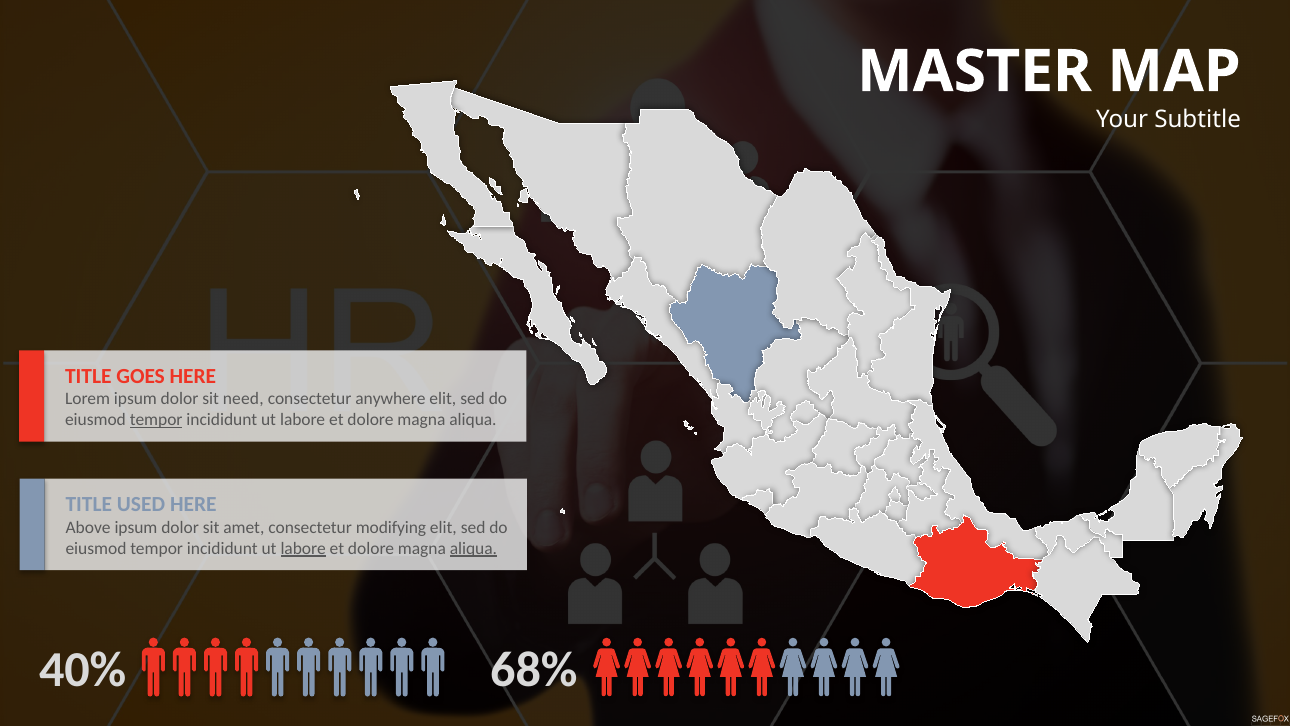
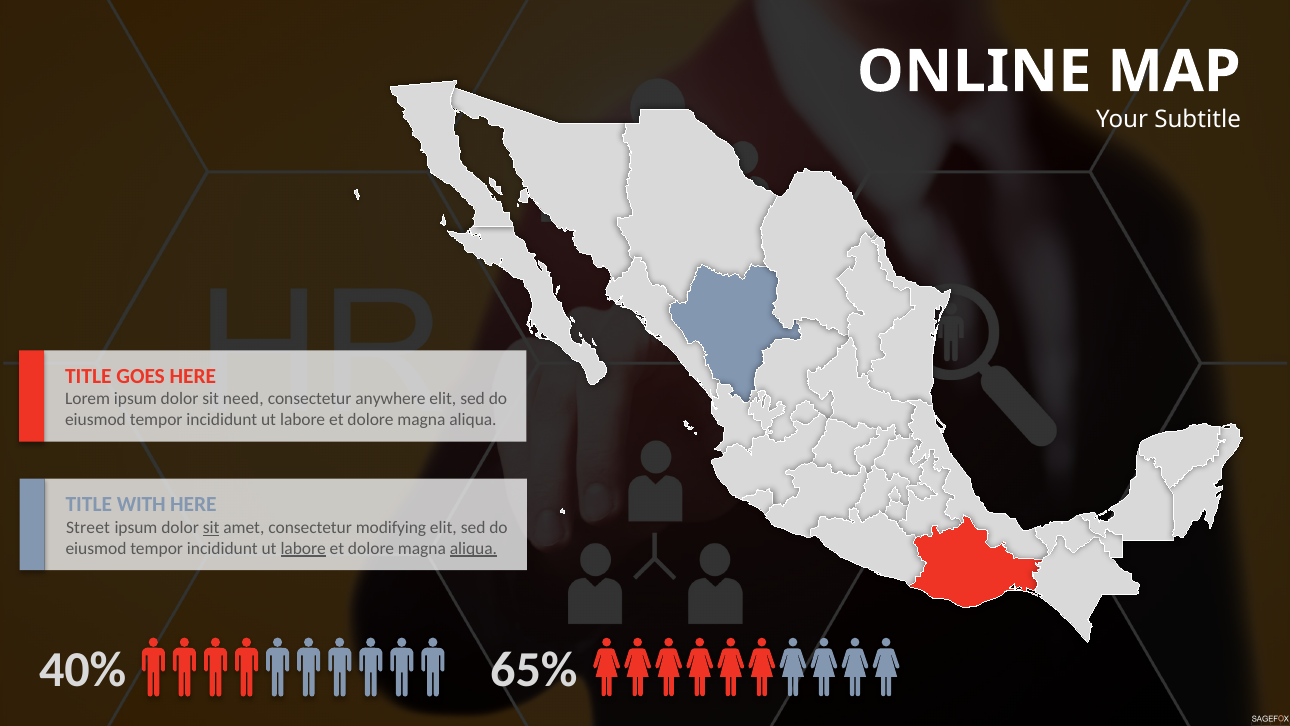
MASTER: MASTER -> ONLINE (974, 72)
tempor underline: present -> none (156, 420)
USED: USED -> WITH (141, 504)
Above: Above -> Street (88, 527)
sit underline: none -> present (211, 527)
68%: 68% -> 65% (534, 670)
